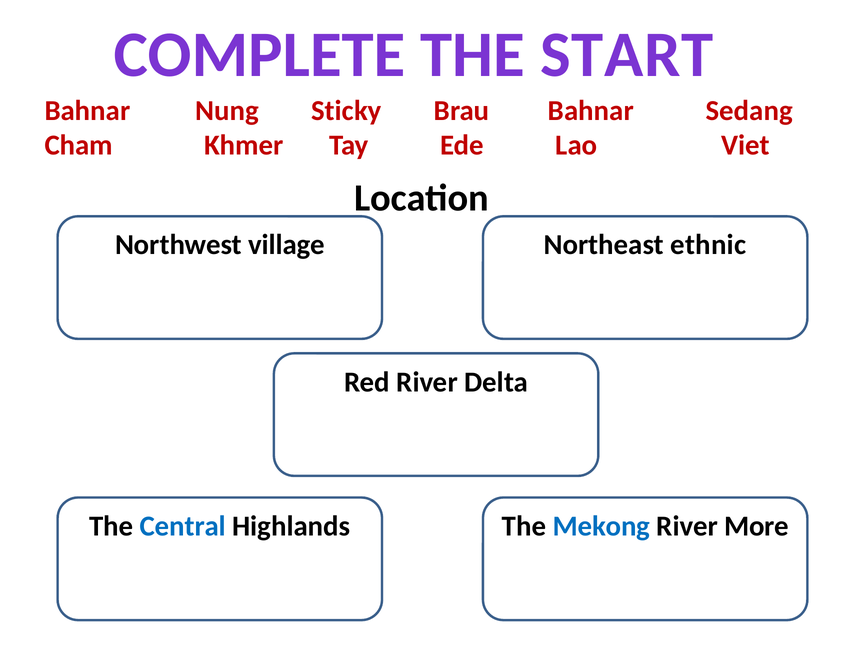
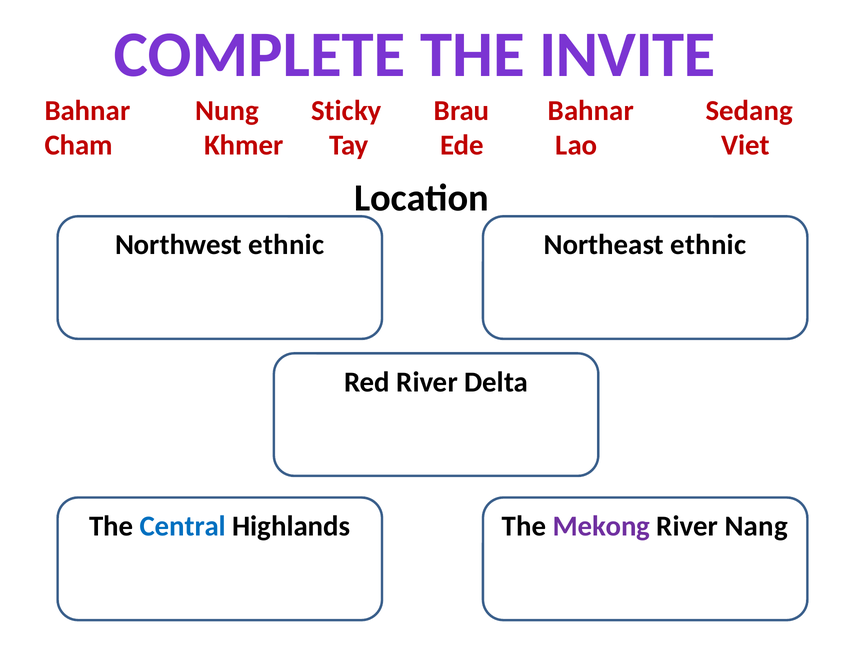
START: START -> INVITE (627, 55)
Northwest village: village -> ethnic (286, 245)
Mekong colour: blue -> purple (601, 526)
More: More -> Nang (756, 526)
